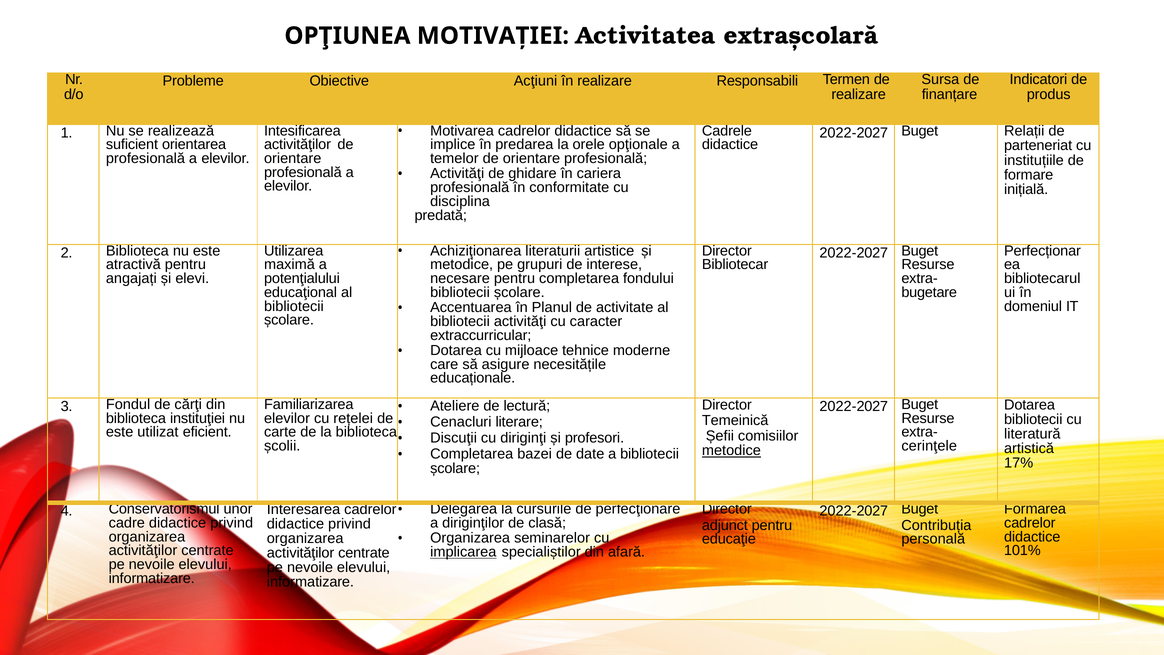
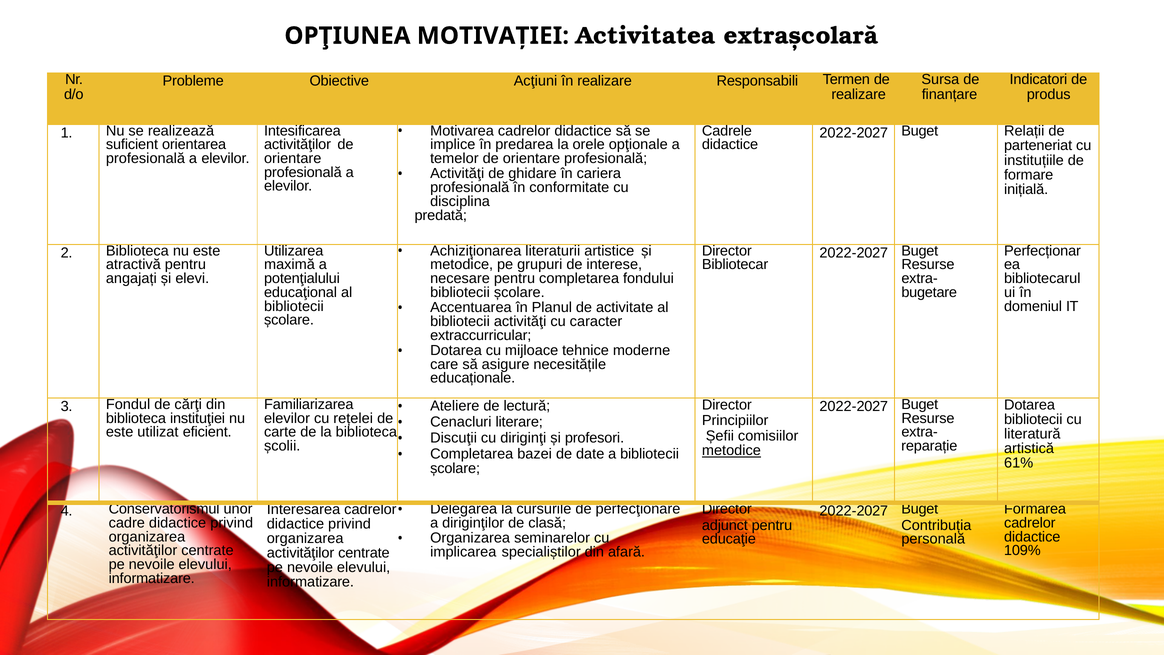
Temeinică: Temeinică -> Principiilor (735, 420)
cerinţele: cerinţele -> reparație (929, 446)
17%: 17% -> 61% (1019, 463)
101%: 101% -> 109% (1022, 550)
implicarea underline: present -> none (463, 552)
